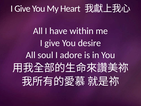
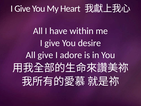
All soul: soul -> give (45, 55)
